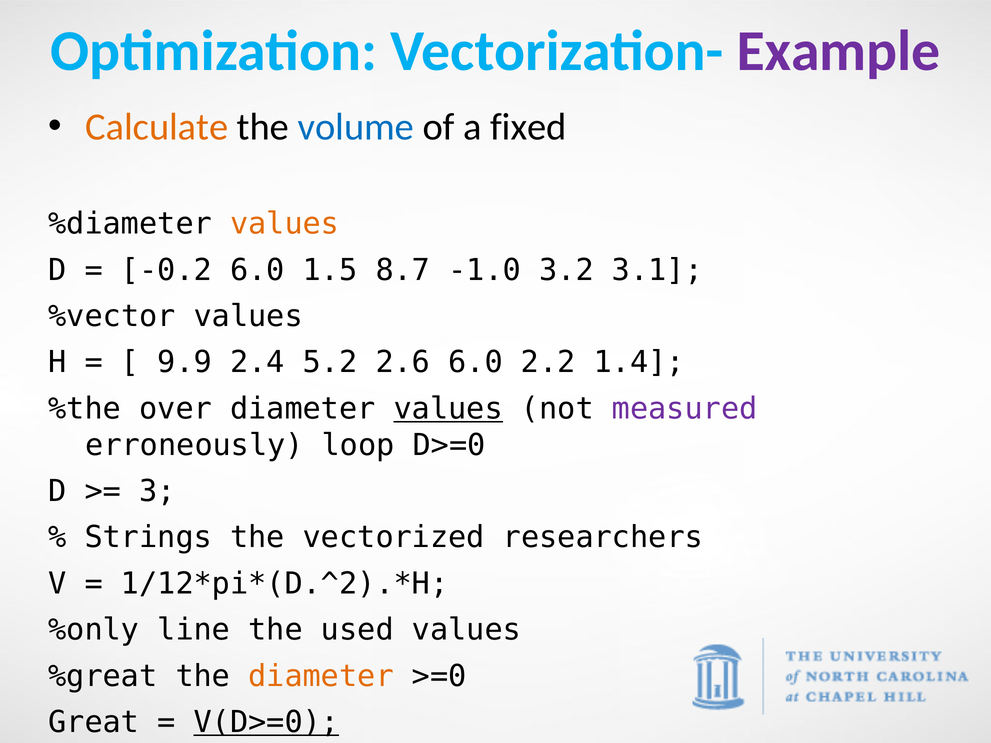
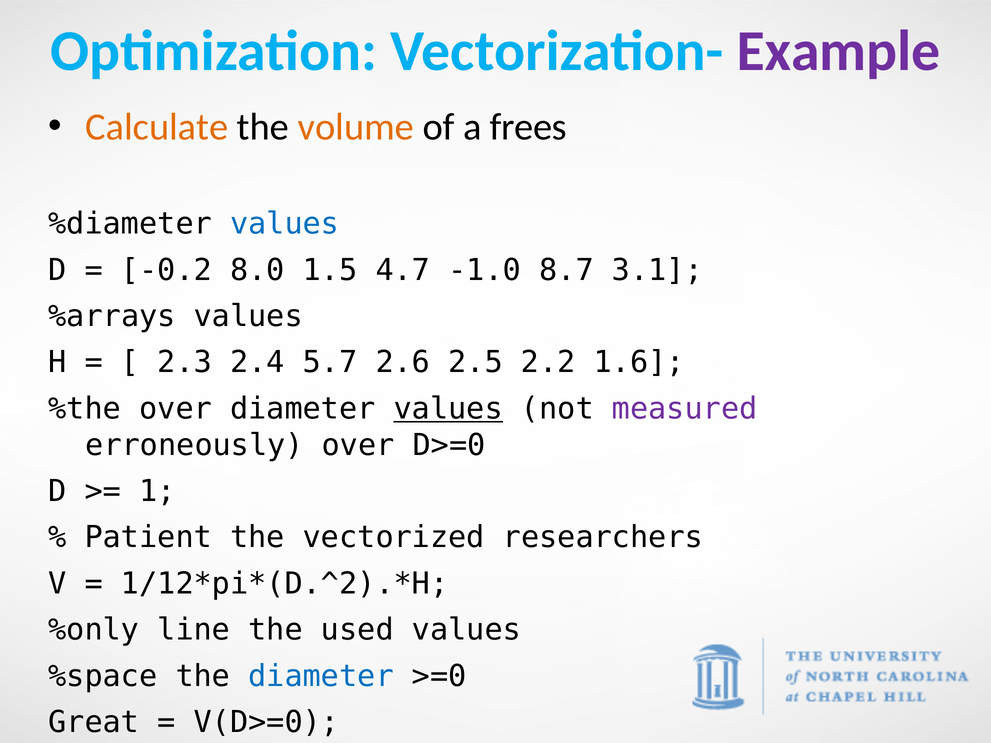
volume colour: blue -> orange (356, 127)
fixed: fixed -> frees (528, 127)
values colour: orange -> blue (285, 224)
-0.2 6.0: 6.0 -> 8.0 (257, 270)
8.7: 8.7 -> 4.7 (403, 270)
3.2: 3.2 -> 8.7 (566, 270)
%vector: %vector -> %arrays (112, 316)
9.9: 9.9 -> 2.3 (185, 363)
5.2: 5.2 -> 5.7 (330, 363)
2.6 6.0: 6.0 -> 2.5 (476, 363)
1.4: 1.4 -> 1.6 (639, 363)
erroneously loop: loop -> over (358, 445)
3: 3 -> 1 (157, 491)
Strings: Strings -> Patient (148, 538)
%great: %great -> %space (103, 676)
diameter colour: orange -> blue (321, 676)
V(D>=0 underline: present -> none (266, 723)
